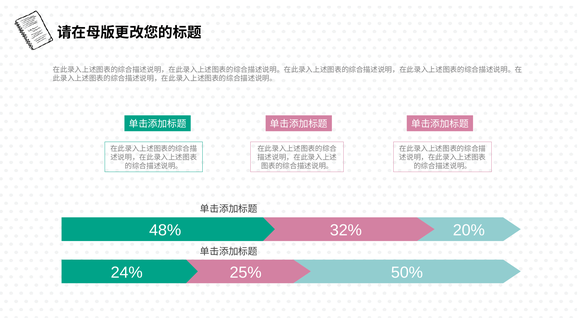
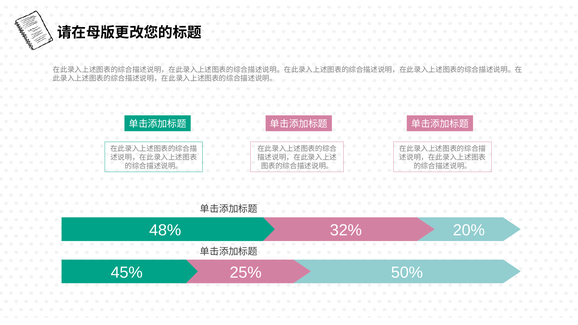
24%: 24% -> 45% (127, 273)
